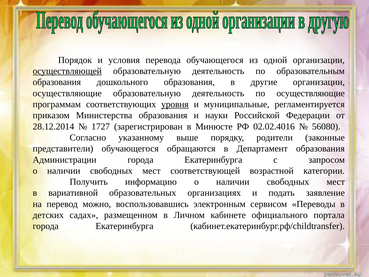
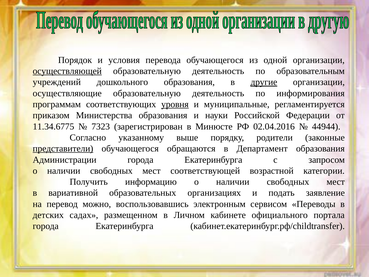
образования: образования -> учреждений (57, 82)
другие underline: none -> present (264, 82)
по осуществляющие: осуществляющие -> информирования (311, 93)
28.12.2014: 28.12.2014 -> 11.34.6775 (53, 126)
1727: 1727 -> 7323 (101, 126)
02.02.4016: 02.02.4016 -> 02.04.2016 (274, 126)
56080: 56080 -> 44944 (326, 126)
представители underline: none -> present (63, 148)
